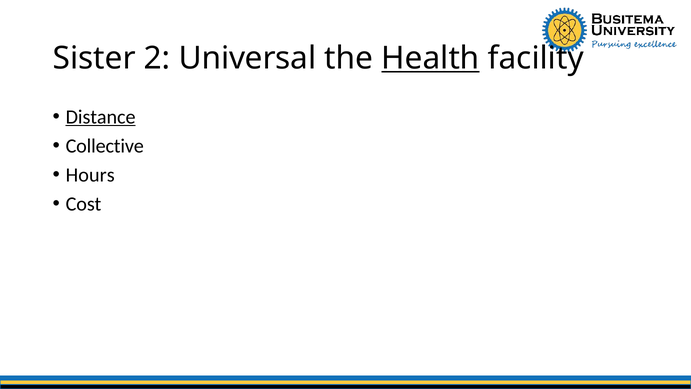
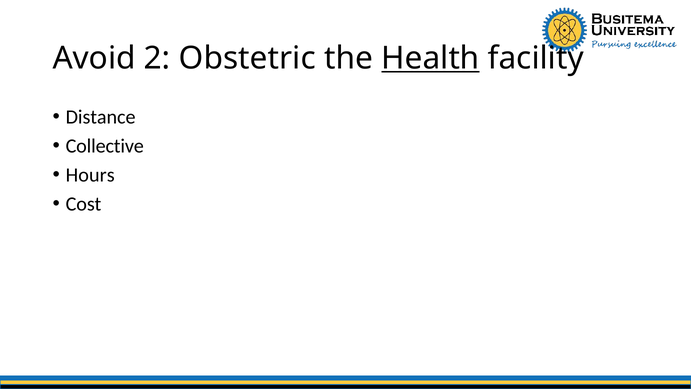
Sister: Sister -> Avoid (94, 58)
Universal: Universal -> Obstetric (247, 58)
Distance underline: present -> none (101, 117)
